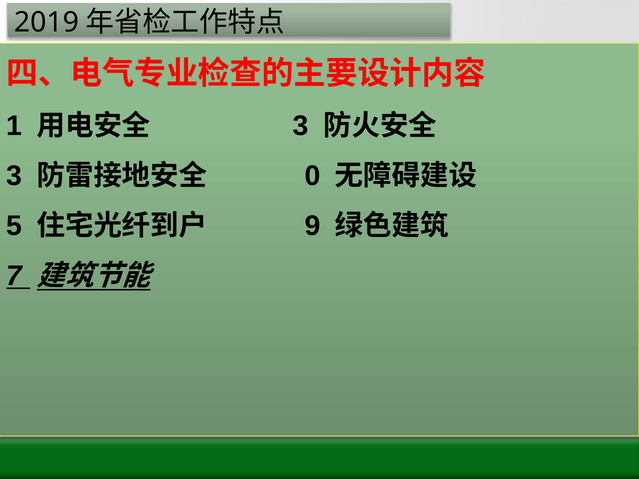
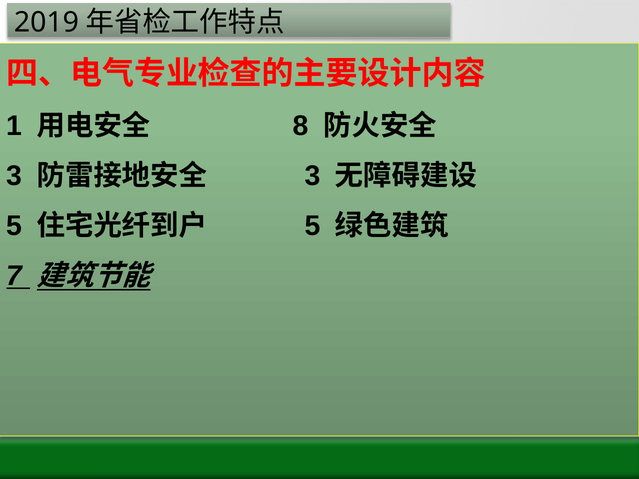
3: 3 -> 8 (301, 126)
0: 0 -> 3 (312, 176)
9: 9 -> 5 (312, 226)
